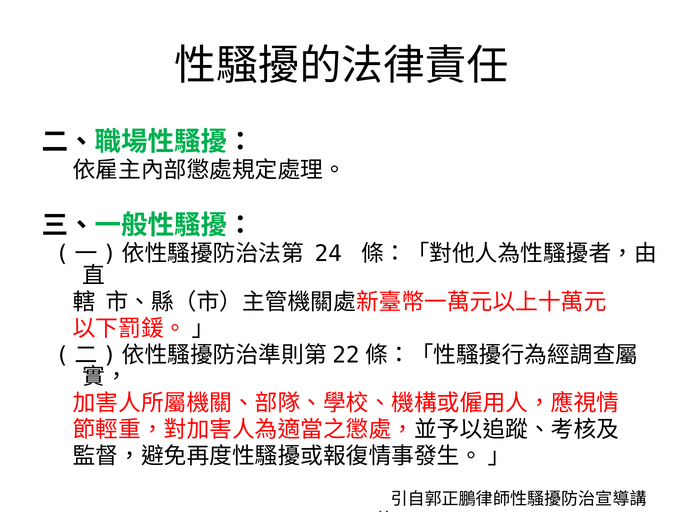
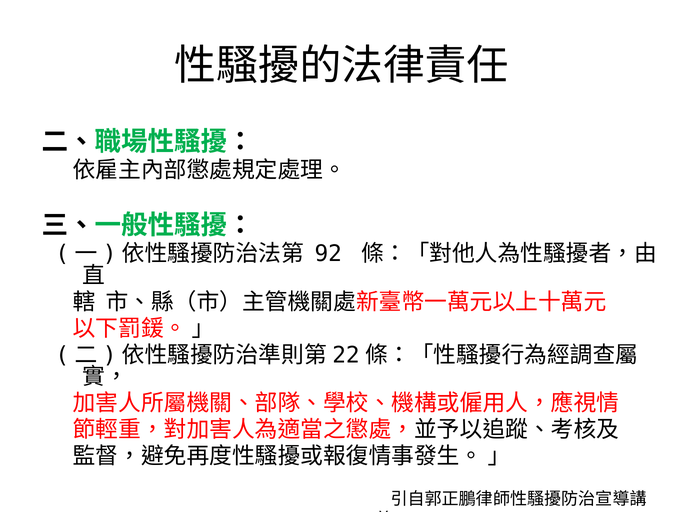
24: 24 -> 92 (328, 254)
